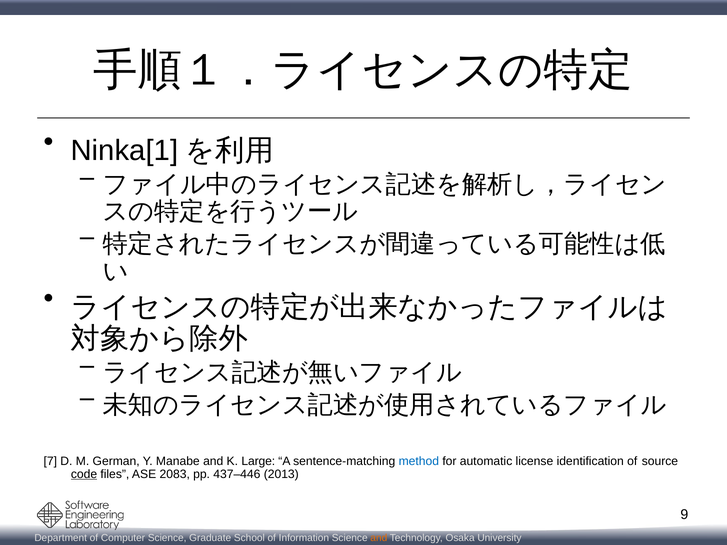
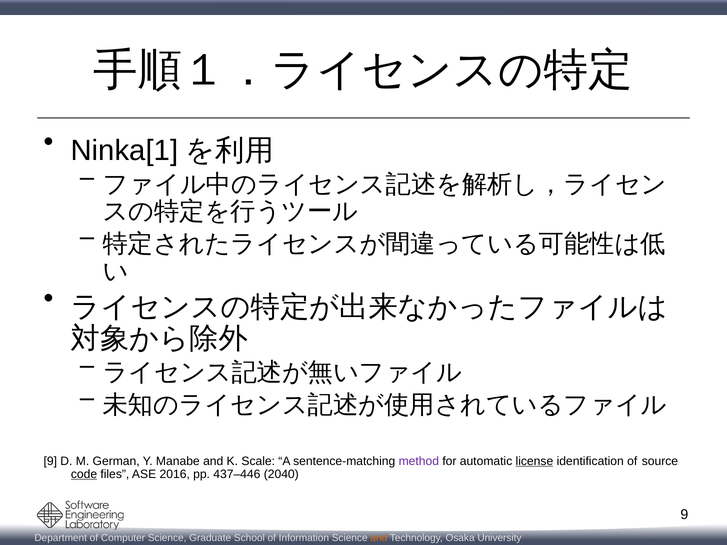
7: 7 -> 9 (50, 461)
Large: Large -> Scale (258, 461)
method colour: blue -> purple (419, 461)
license underline: none -> present (534, 461)
2083: 2083 -> 2016 (175, 474)
2013: 2013 -> 2040 (281, 474)
